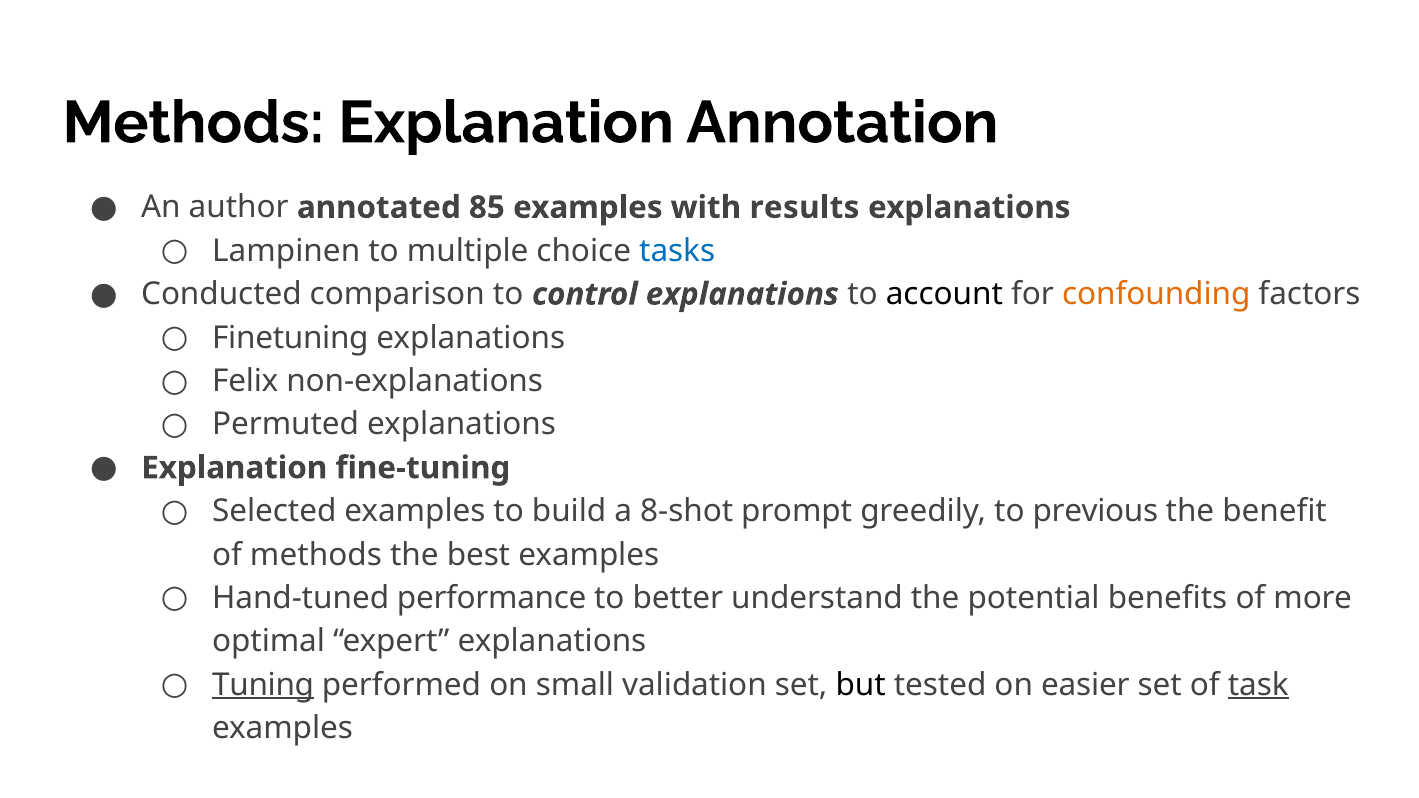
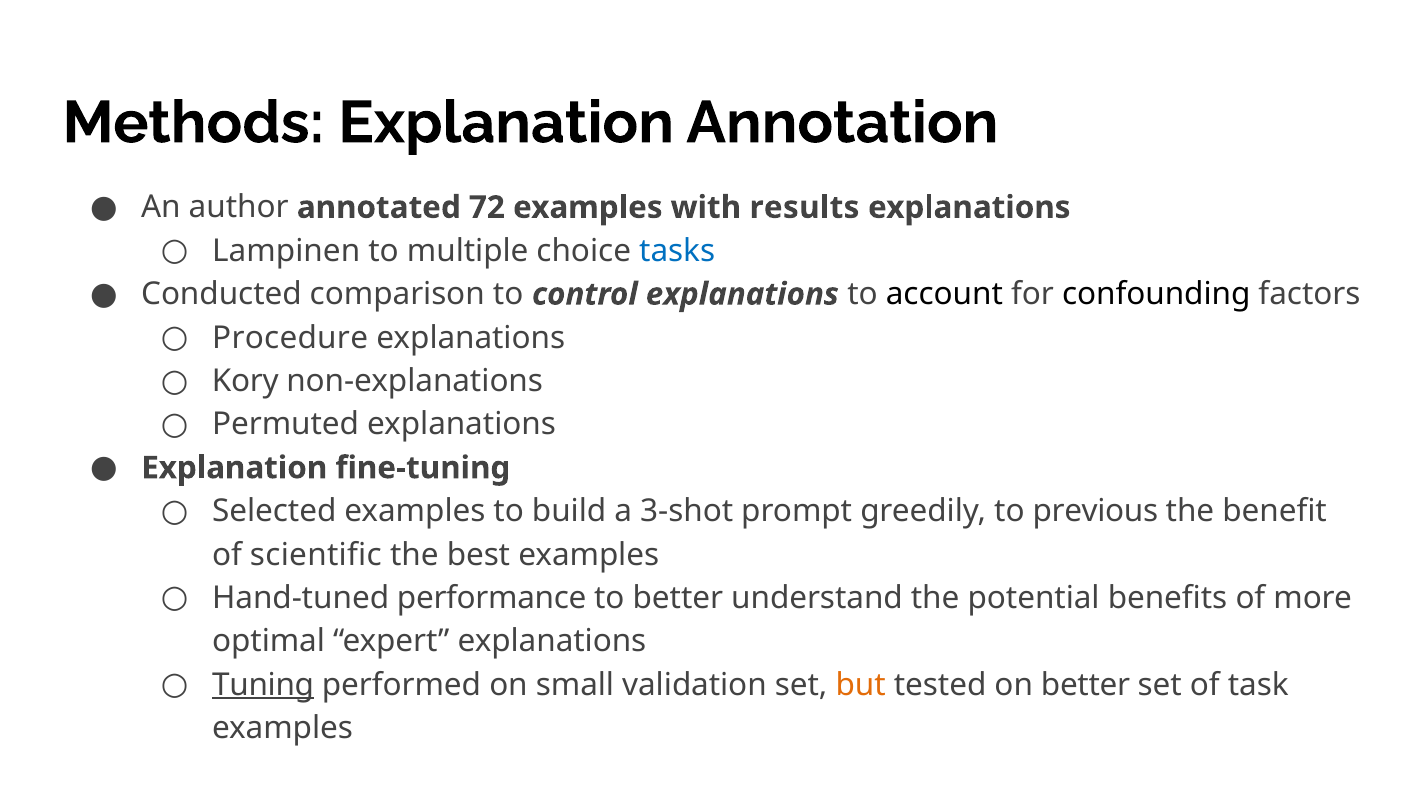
85: 85 -> 72 (487, 208)
confounding colour: orange -> black (1156, 294)
Finetuning: Finetuning -> Procedure (290, 338)
Felix: Felix -> Kory (245, 381)
8-shot: 8-shot -> 3-shot (687, 511)
of methods: methods -> scientific (316, 555)
but colour: black -> orange (861, 685)
on easier: easier -> better (1086, 685)
task underline: present -> none (1258, 685)
